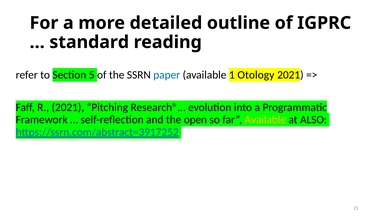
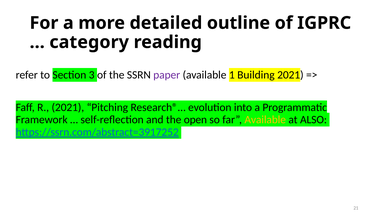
standard: standard -> category (89, 42)
5: 5 -> 3 (92, 75)
paper colour: blue -> purple (167, 75)
Otology: Otology -> Building (256, 75)
